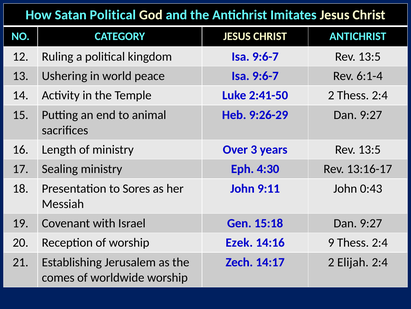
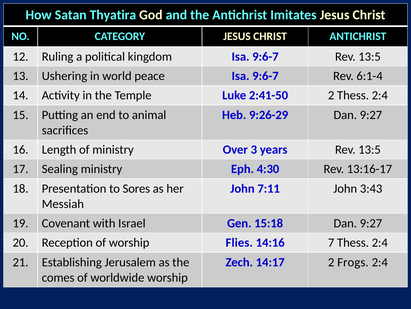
Satan Political: Political -> Thyatira (113, 15)
9:11: 9:11 -> 7:11 (269, 188)
0:43: 0:43 -> 3:43 (371, 188)
Ezek: Ezek -> Flies (239, 242)
9: 9 -> 7 (331, 242)
Elijah: Elijah -> Frogs (353, 262)
